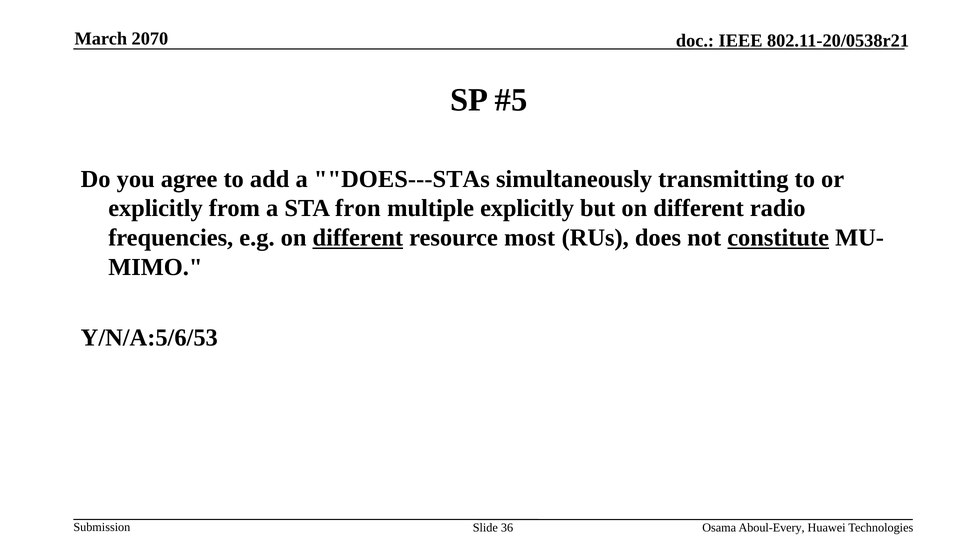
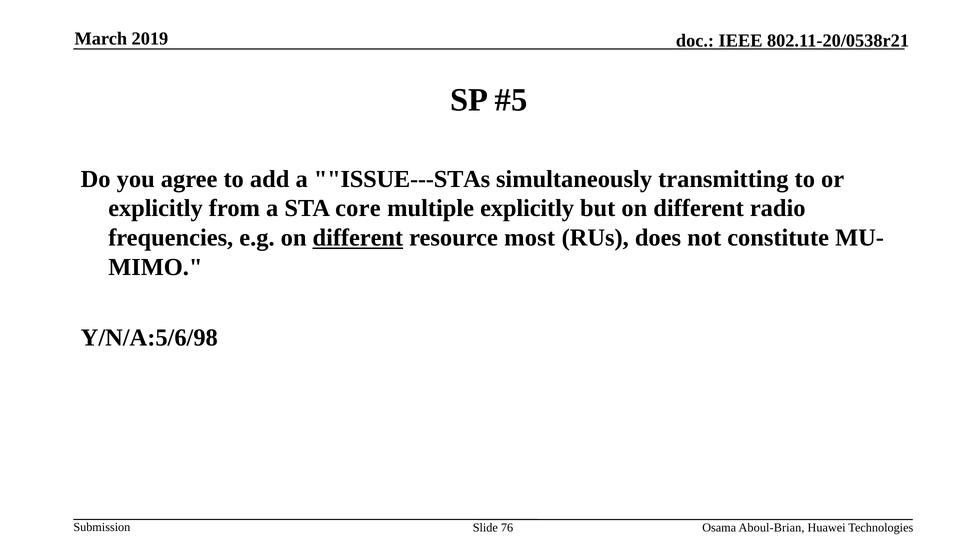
2070: 2070 -> 2019 (150, 39)
DOES---STAs: DOES---STAs -> ISSUE---STAs (402, 179)
fron: fron -> core (358, 208)
constitute underline: present -> none (778, 238)
Y/N/A:5/6/53: Y/N/A:5/6/53 -> Y/N/A:5/6/98 (149, 338)
36: 36 -> 76 (507, 528)
Aboul-Every: Aboul-Every -> Aboul-Brian (772, 528)
